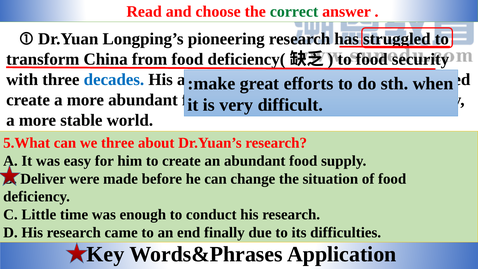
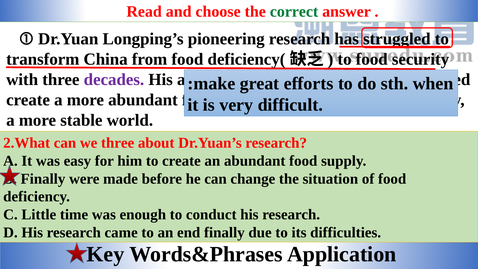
decades colour: blue -> purple (114, 80)
5.What: 5.What -> 2.What (27, 143)
Deliver: Deliver -> Finally (43, 179)
